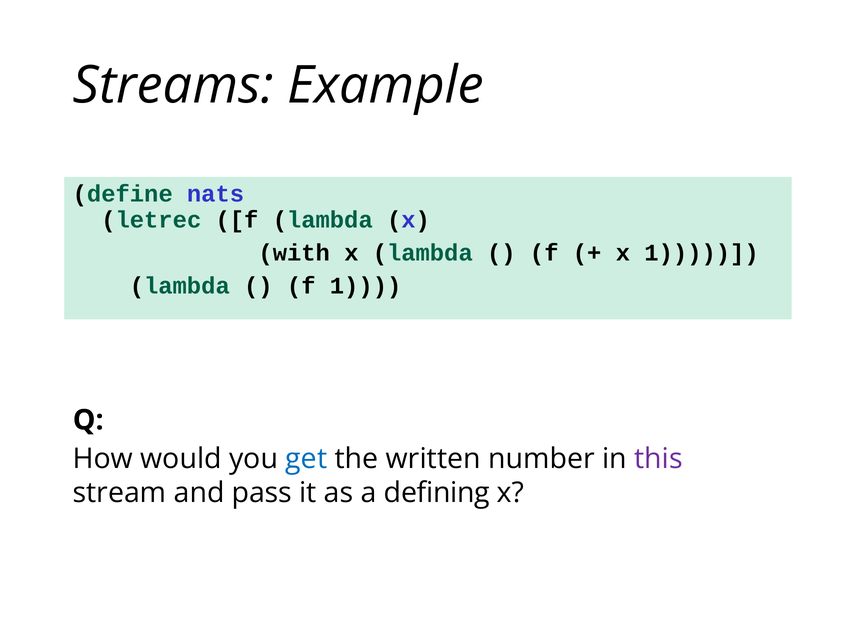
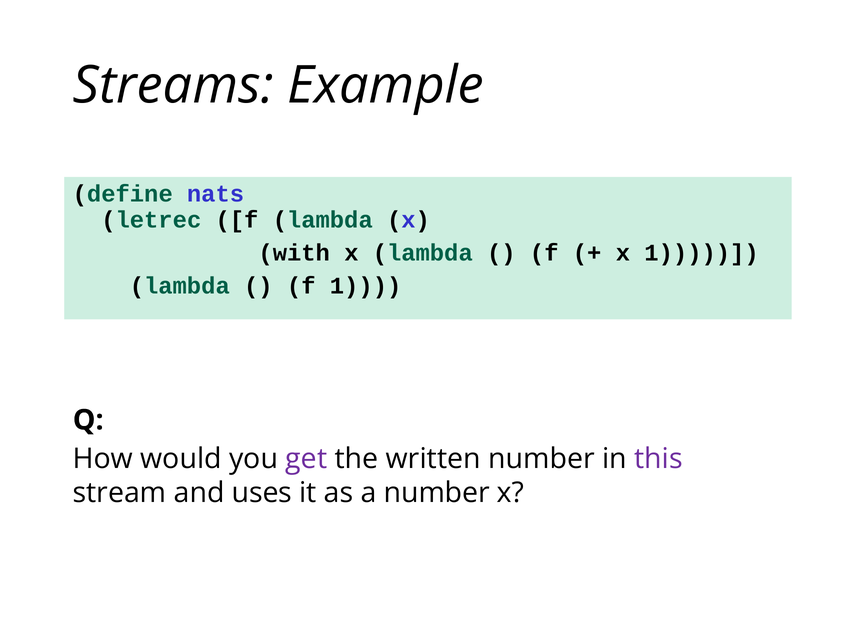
get colour: blue -> purple (306, 459)
pass: pass -> uses (262, 493)
a defining: defining -> number (437, 493)
